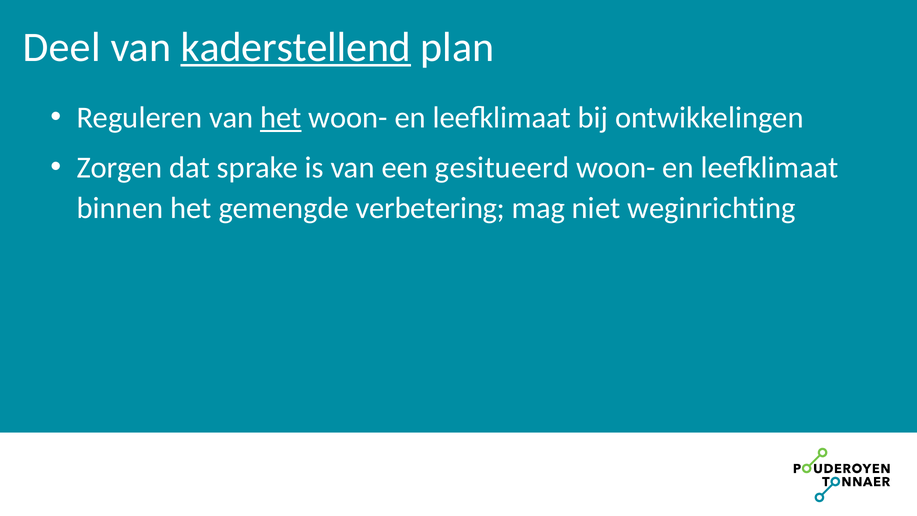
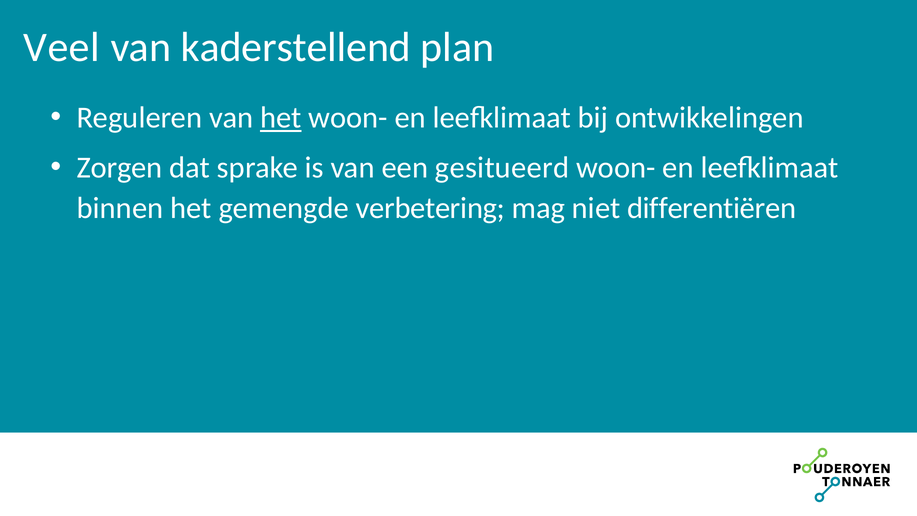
Deel: Deel -> Veel (62, 47)
kaderstellend underline: present -> none (296, 47)
weginrichting: weginrichting -> differentiëren (712, 208)
